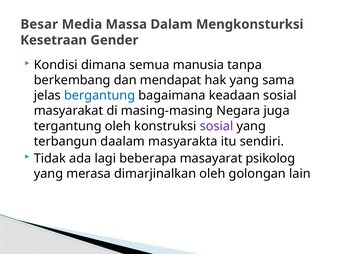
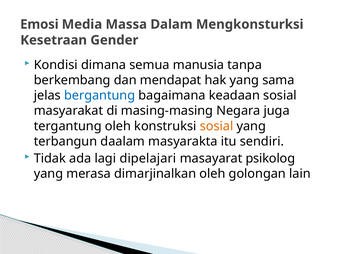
Besar: Besar -> Emosi (39, 24)
sosial colour: purple -> orange (217, 126)
beberapa: beberapa -> dipelajari (148, 159)
